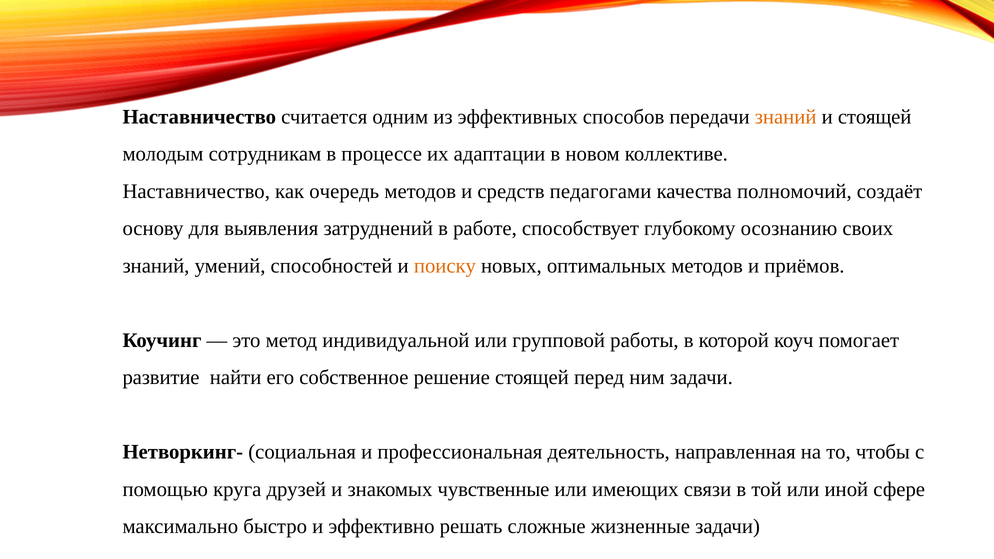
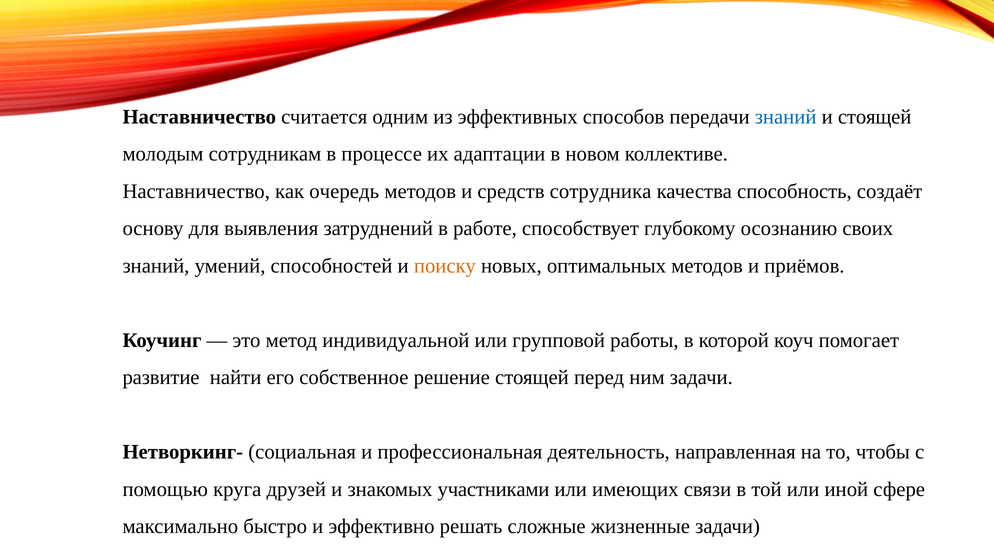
знаний colour: orange -> blue (786, 117)
педагогами: педагогами -> сотрудника (601, 191)
полномочий: полномочий -> способность (794, 191)
чувственные: чувственные -> участниками (494, 489)
